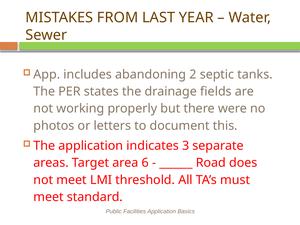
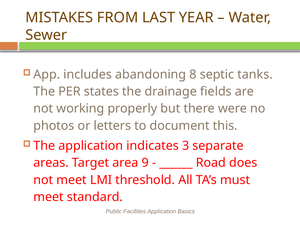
2: 2 -> 8 (193, 74)
6: 6 -> 9 (145, 163)
